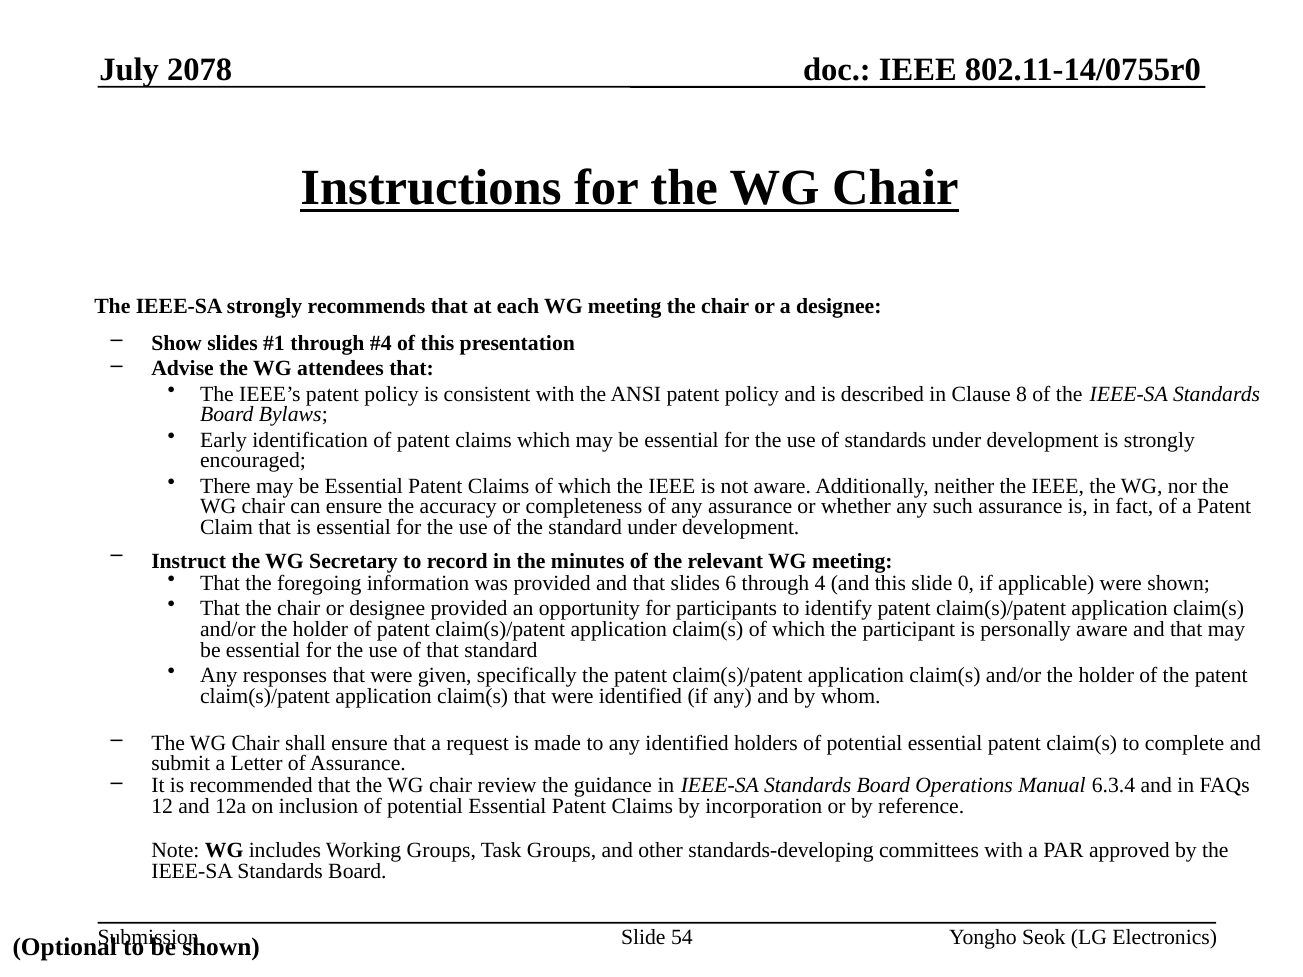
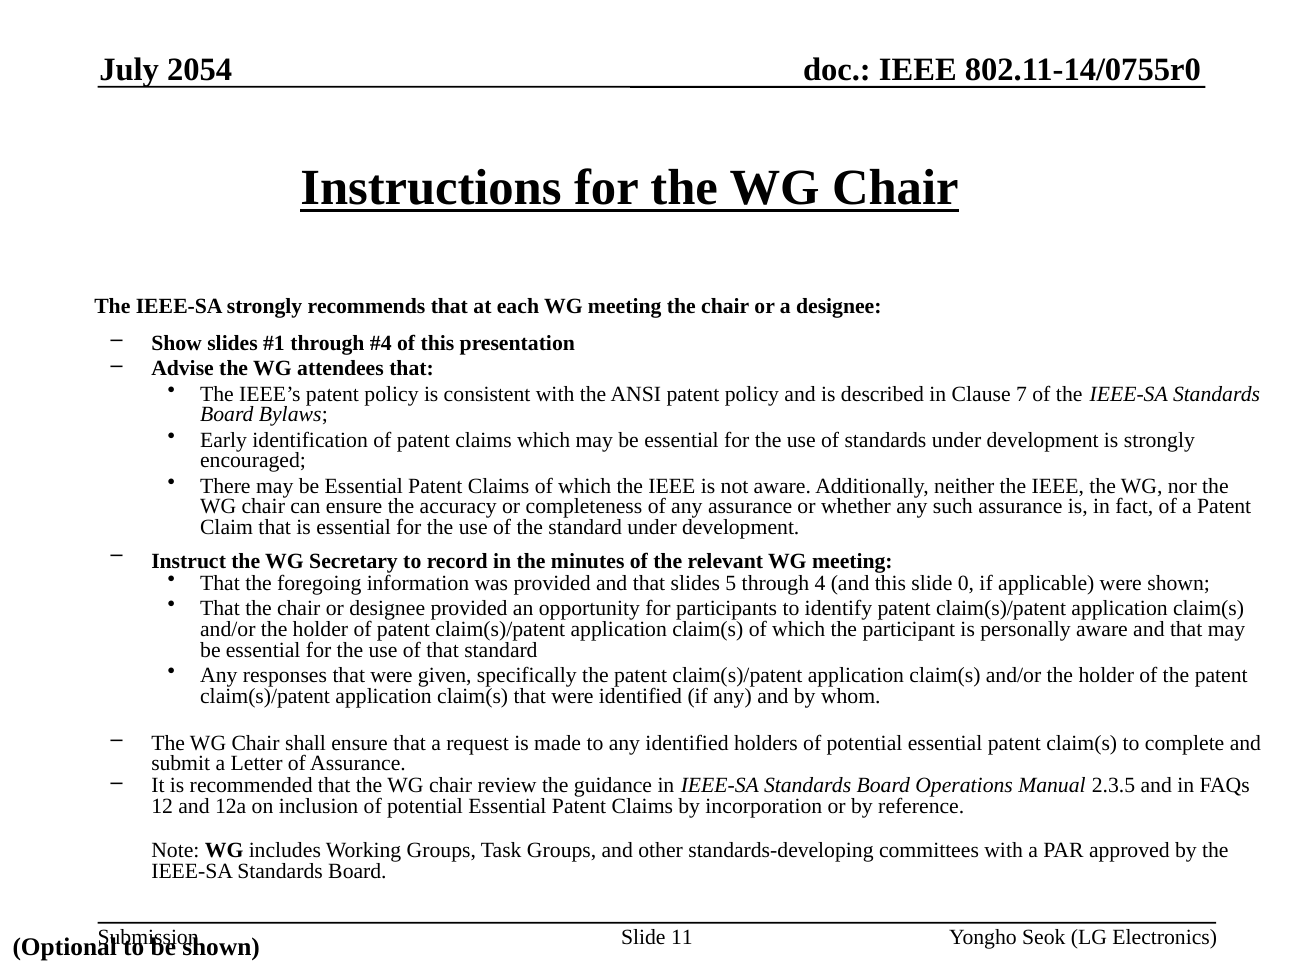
2078: 2078 -> 2054 (200, 70)
8: 8 -> 7 (1022, 394)
6: 6 -> 5 (731, 583)
6.3.4: 6.3.4 -> 2.3.5 (1114, 786)
54: 54 -> 11 (682, 937)
